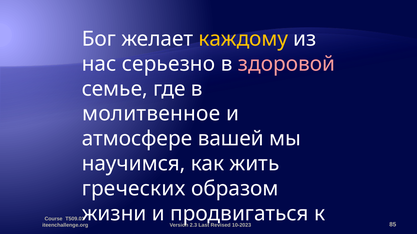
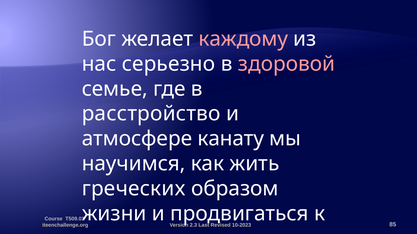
каждому colour: yellow -> pink (243, 39)
молитвенное: молитвенное -> расстройство (151, 114)
вашей: вашей -> канату (231, 139)
